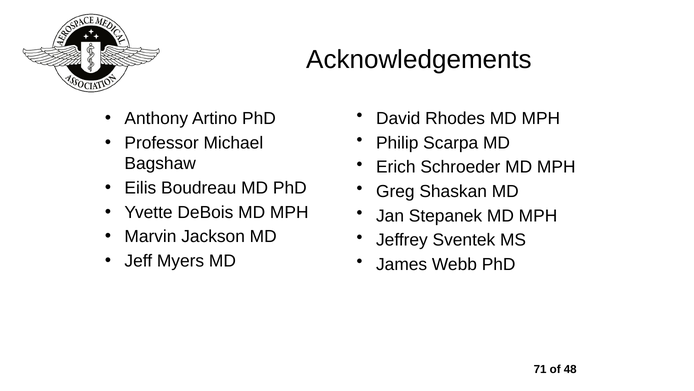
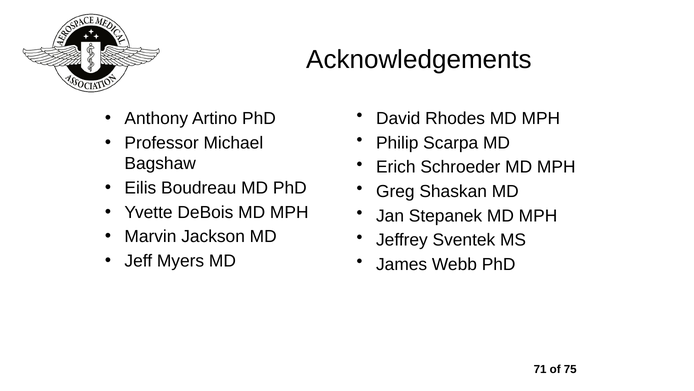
48: 48 -> 75 (570, 369)
